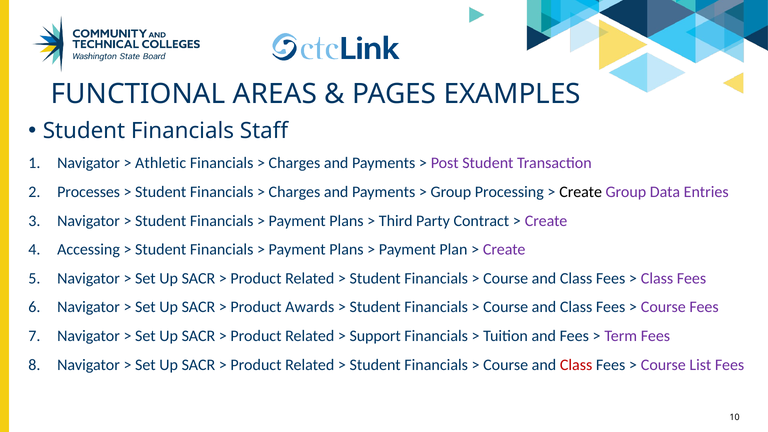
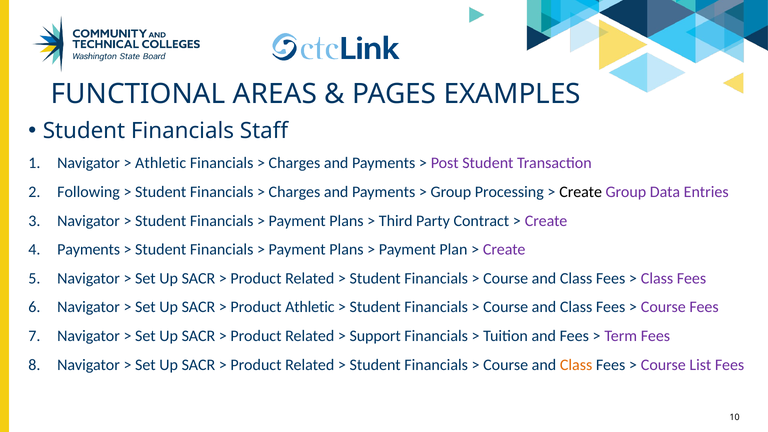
Processes: Processes -> Following (89, 192)
Accessing: Accessing -> Payments (89, 250)
Product Awards: Awards -> Athletic (310, 307)
Class colour: red -> orange (576, 365)
